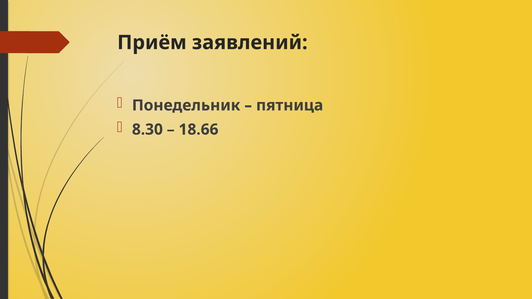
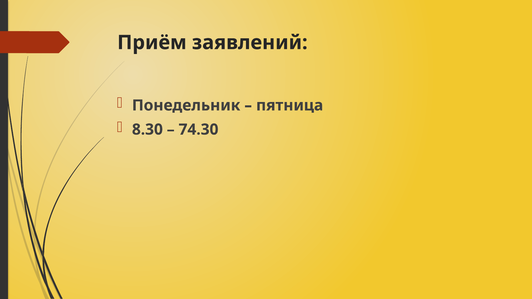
18.66: 18.66 -> 74.30 (199, 130)
